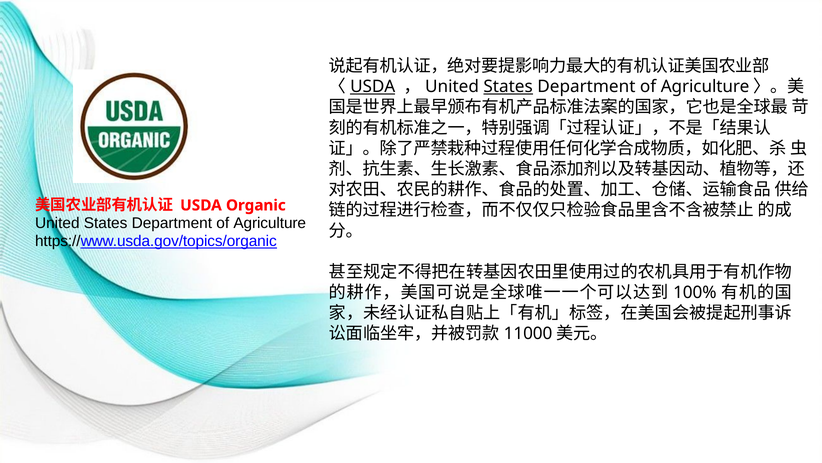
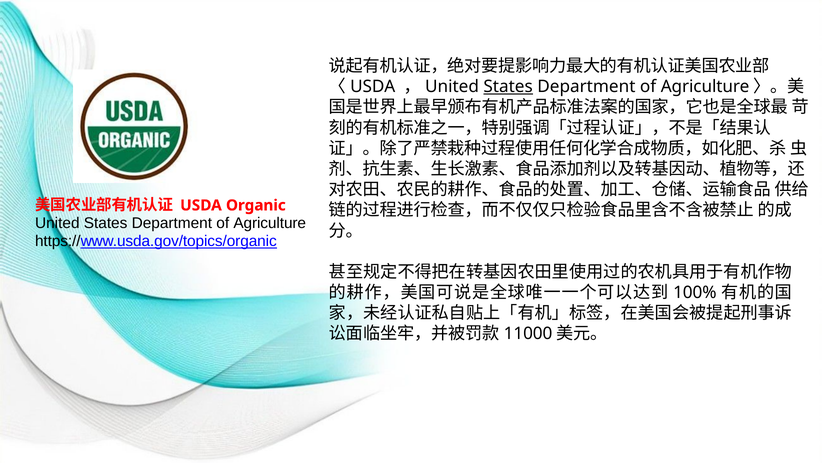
USDA underline: present -> none (373, 87)
